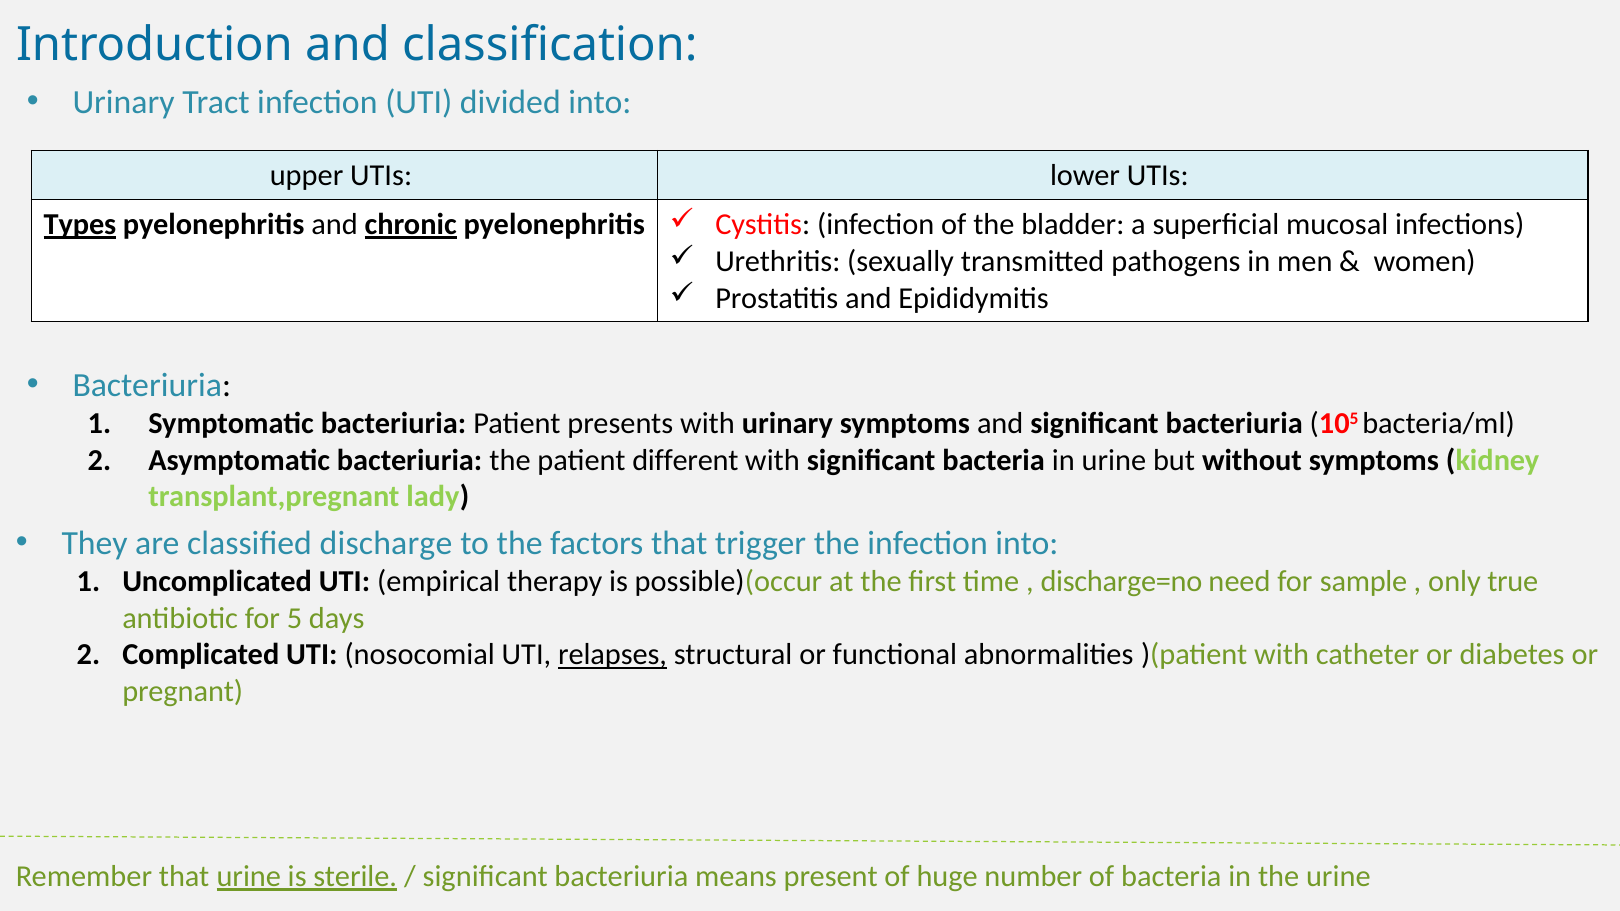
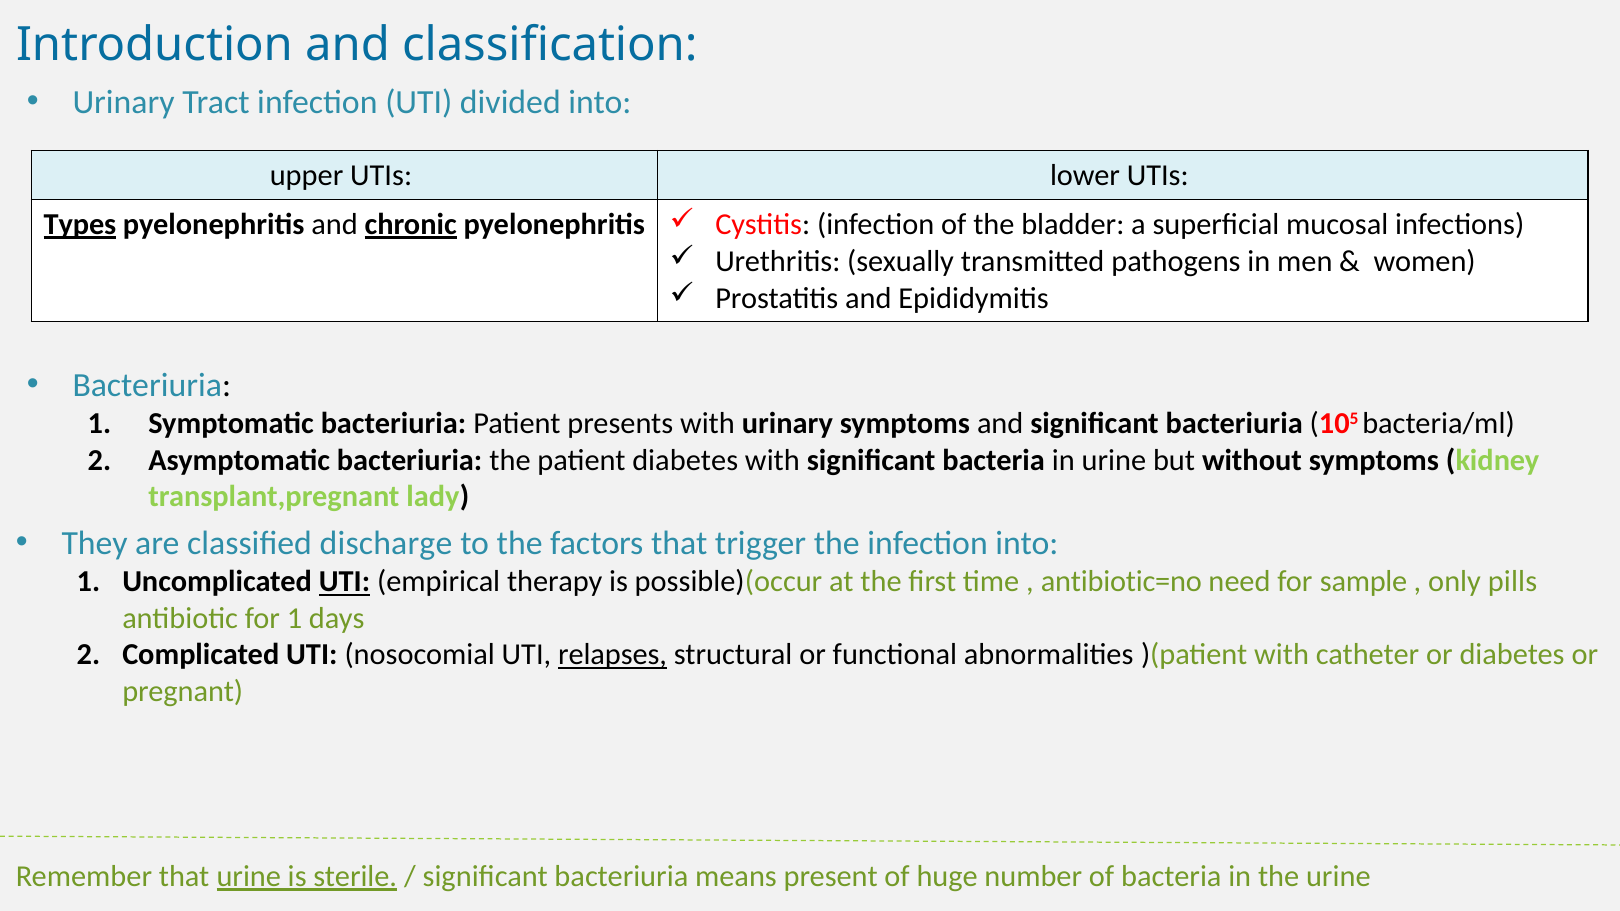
patient different: different -> diabetes (685, 460)
UTI underline: none -> present (344, 582)
discharge=no: discharge=no -> antibiotic=no (1121, 582)
true: true -> pills (1513, 582)
for 5: 5 -> 1 (295, 618)
